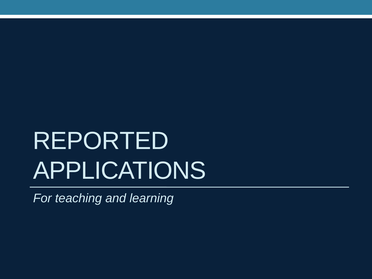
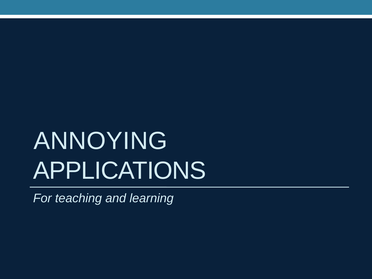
REPORTED: REPORTED -> ANNOYING (100, 141)
